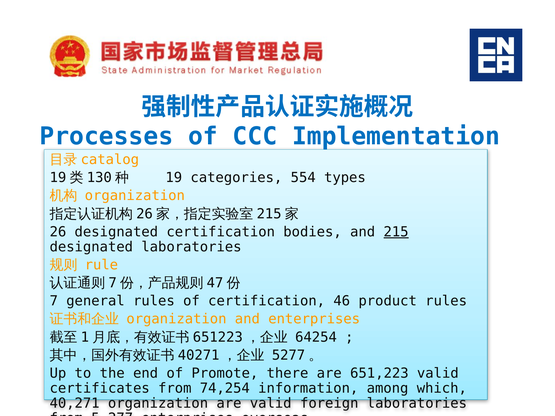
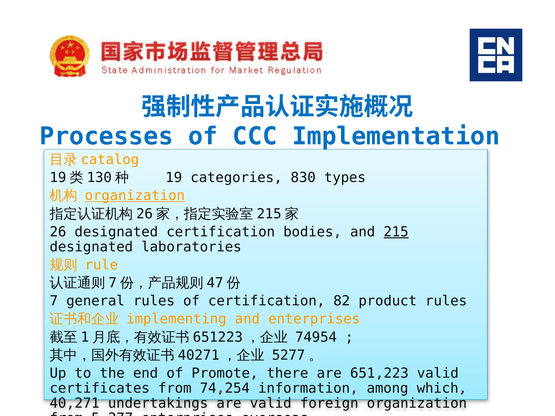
554: 554 -> 830 (303, 178)
organization underline: none -> present (135, 196)
46: 46 -> 82 (342, 301)
organization: organization -> implementing (176, 319)
64254: 64254 -> 74954 (316, 337)
40,271 organization: organization -> undertakings (158, 403)
foreign laboratories: laboratories -> organization (417, 403)
